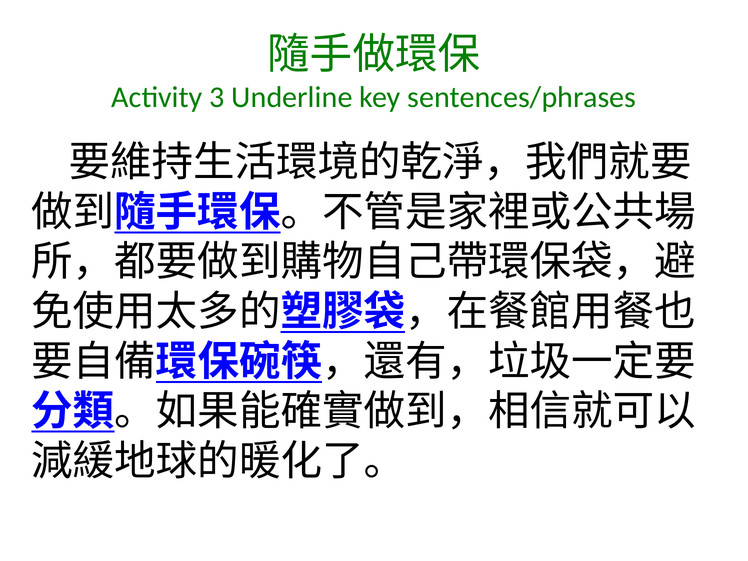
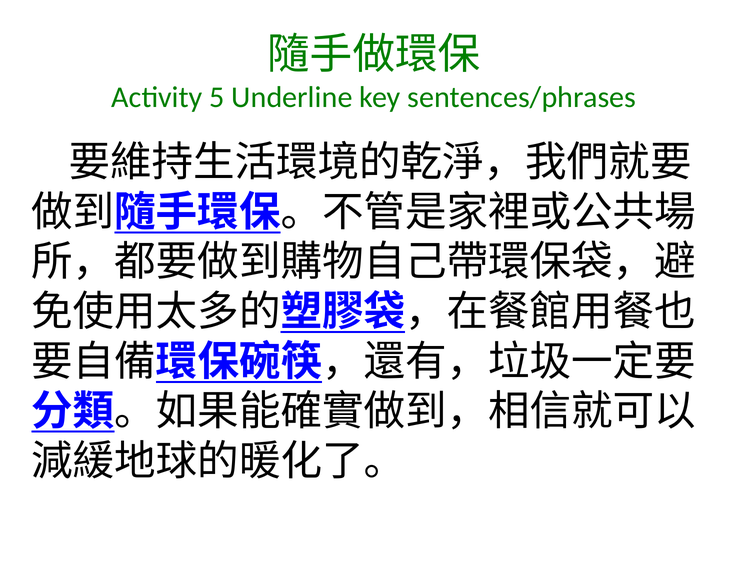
3: 3 -> 5 (217, 97)
